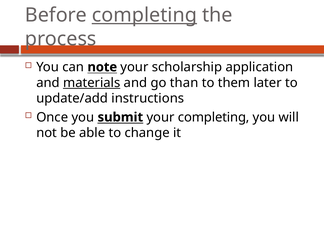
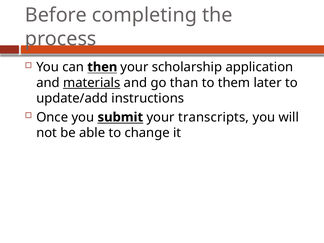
completing underline: present -> none (144, 15)
note: note -> then (102, 67)
your completing: completing -> transcripts (214, 117)
